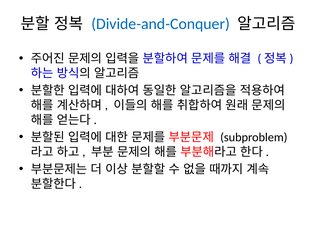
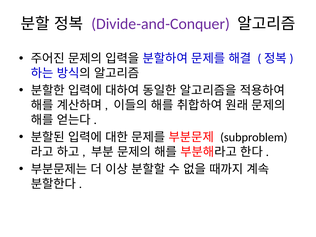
Divide-and-Conquer colour: blue -> purple (161, 24)
